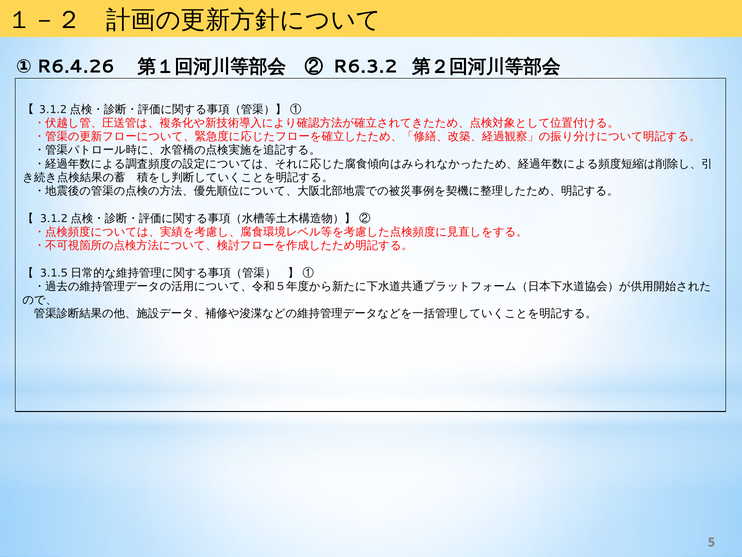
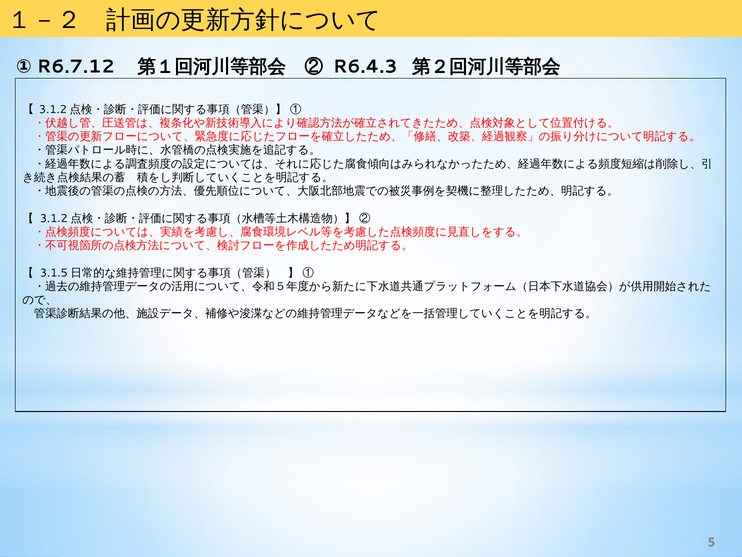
R6.4.26: R6.4.26 -> R6.7.12 (76, 66)
R6.3.2: R6.3.2 -> R6.4.3 (365, 66)
